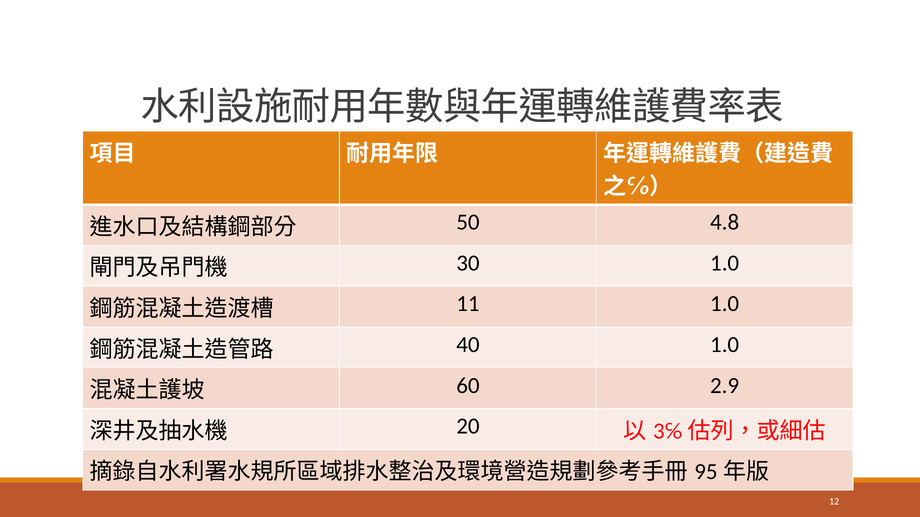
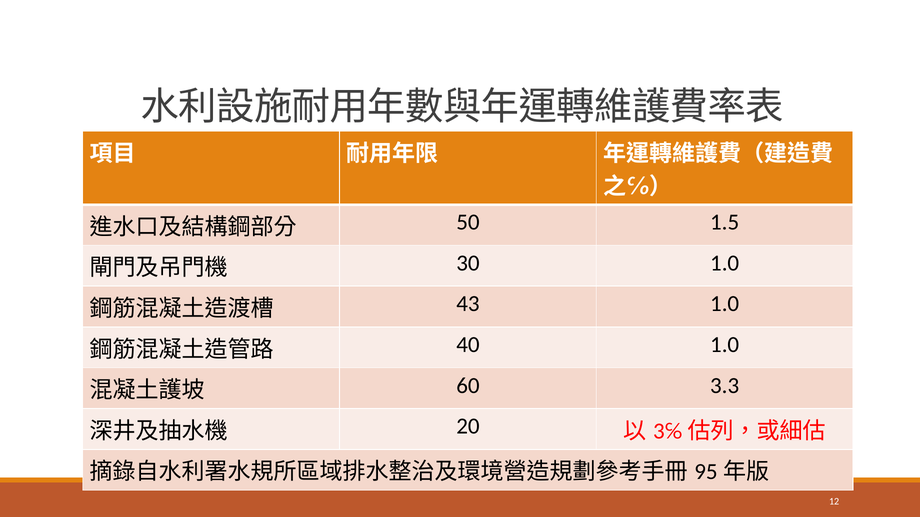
4.8: 4.8 -> 1.5 (725, 222)
11: 11 -> 43 (468, 304)
2.9: 2.9 -> 3.3 (725, 386)
